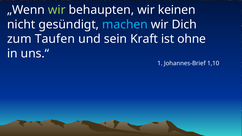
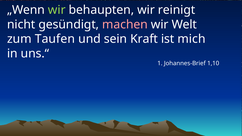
keinen: keinen -> reinigt (177, 10)
machen colour: light blue -> pink (125, 24)
Dich: Dich -> Welt (184, 24)
ohne: ohne -> mich (192, 39)
